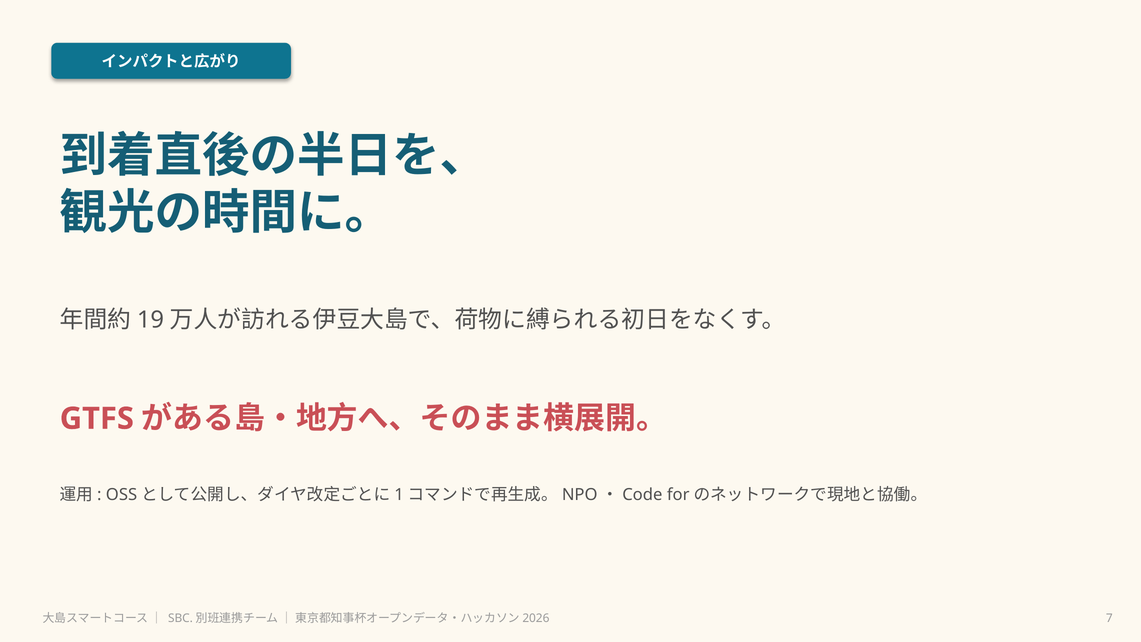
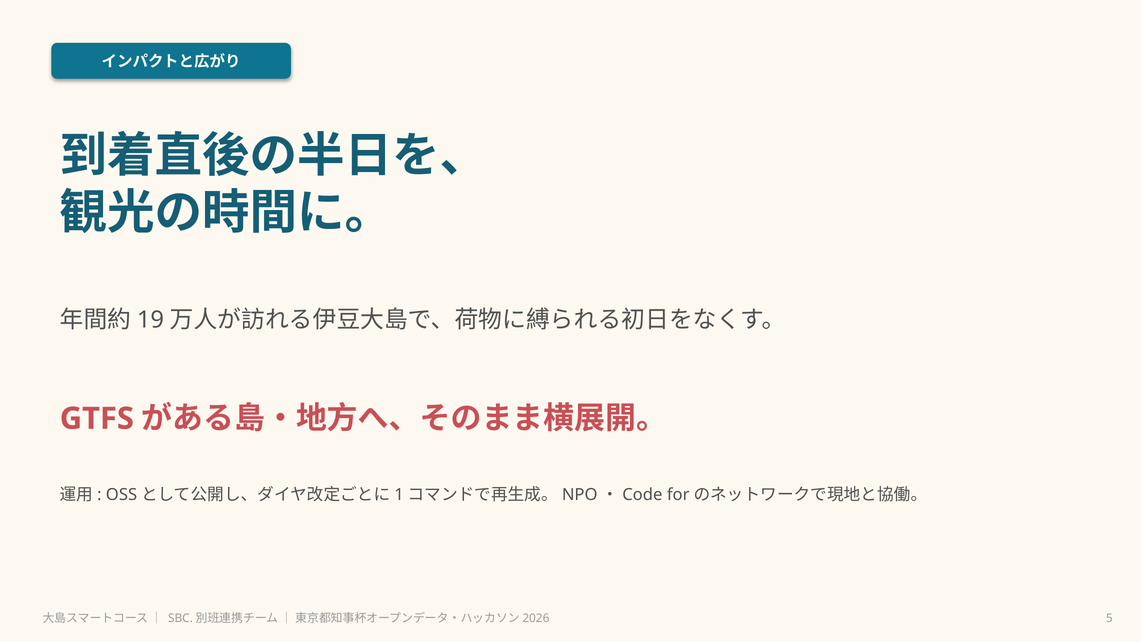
7: 7 -> 5 (1109, 618)
